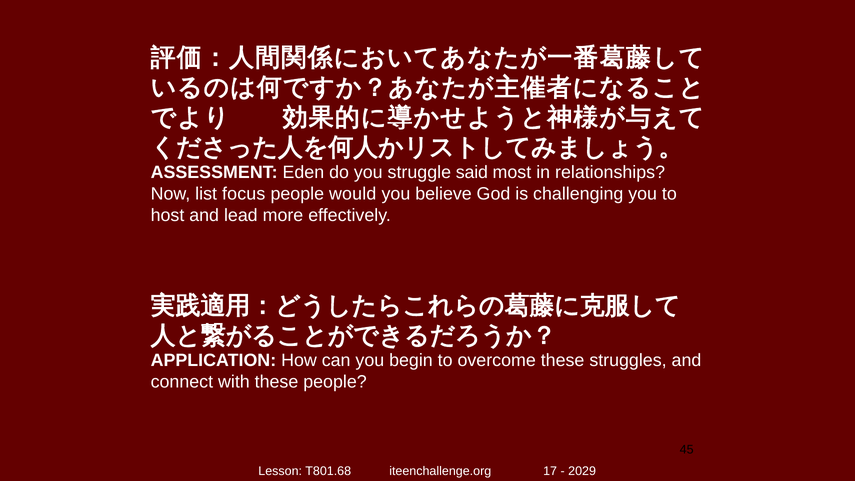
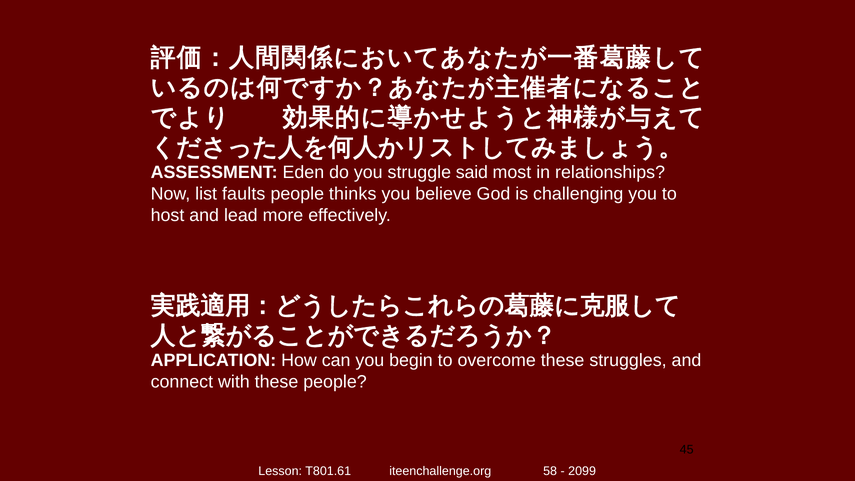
focus: focus -> faults (244, 194)
would: would -> thinks (353, 194)
T801.68: T801.68 -> T801.61 (328, 471)
17: 17 -> 58 (550, 471)
2029: 2029 -> 2099 (582, 471)
